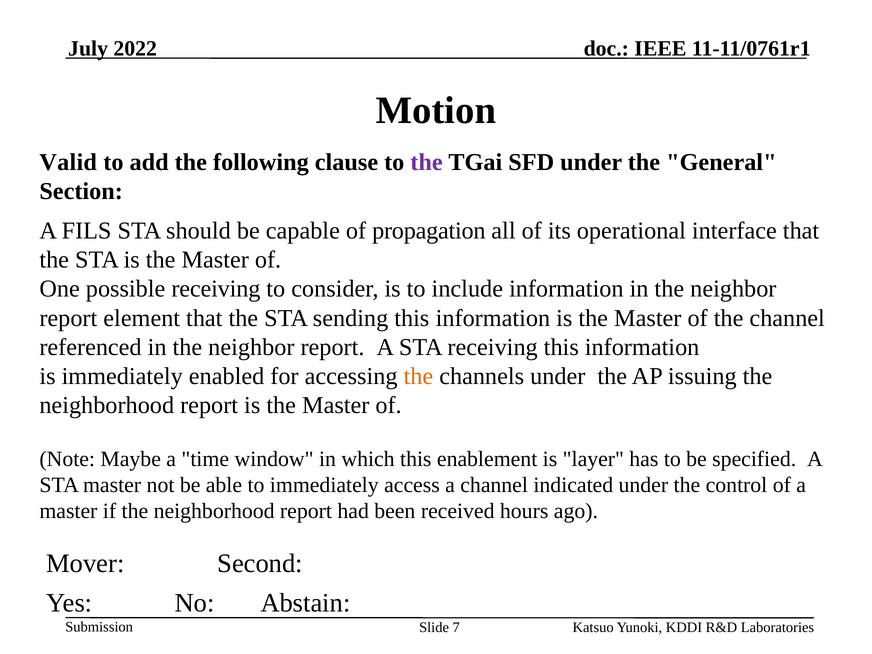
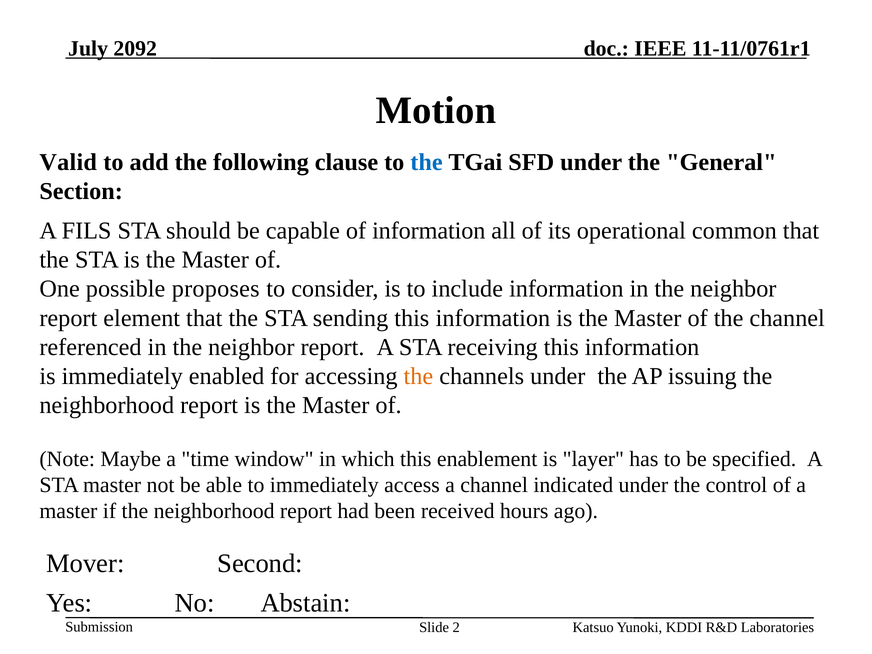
2022: 2022 -> 2092 (135, 48)
the colour: purple -> blue (427, 162)
of propagation: propagation -> information (429, 231)
interface: interface -> common (734, 231)
possible receiving: receiving -> proposes (216, 289)
7: 7 -> 2 (456, 627)
